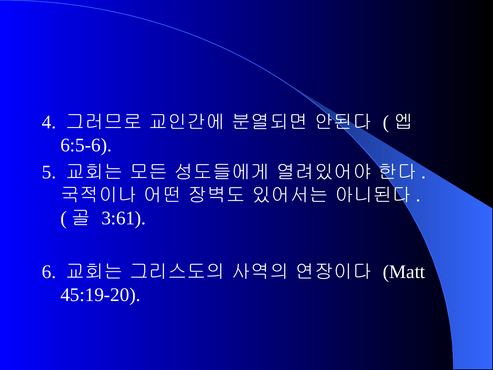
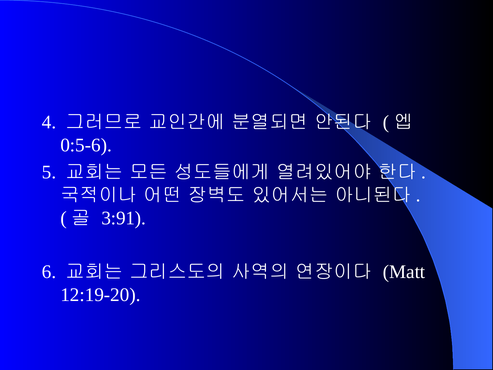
6:5-6: 6:5-6 -> 0:5-6 (86, 145)
3:61: 3:61 -> 3:91 (124, 218)
45:19-20: 45:19-20 -> 12:19-20 (100, 295)
